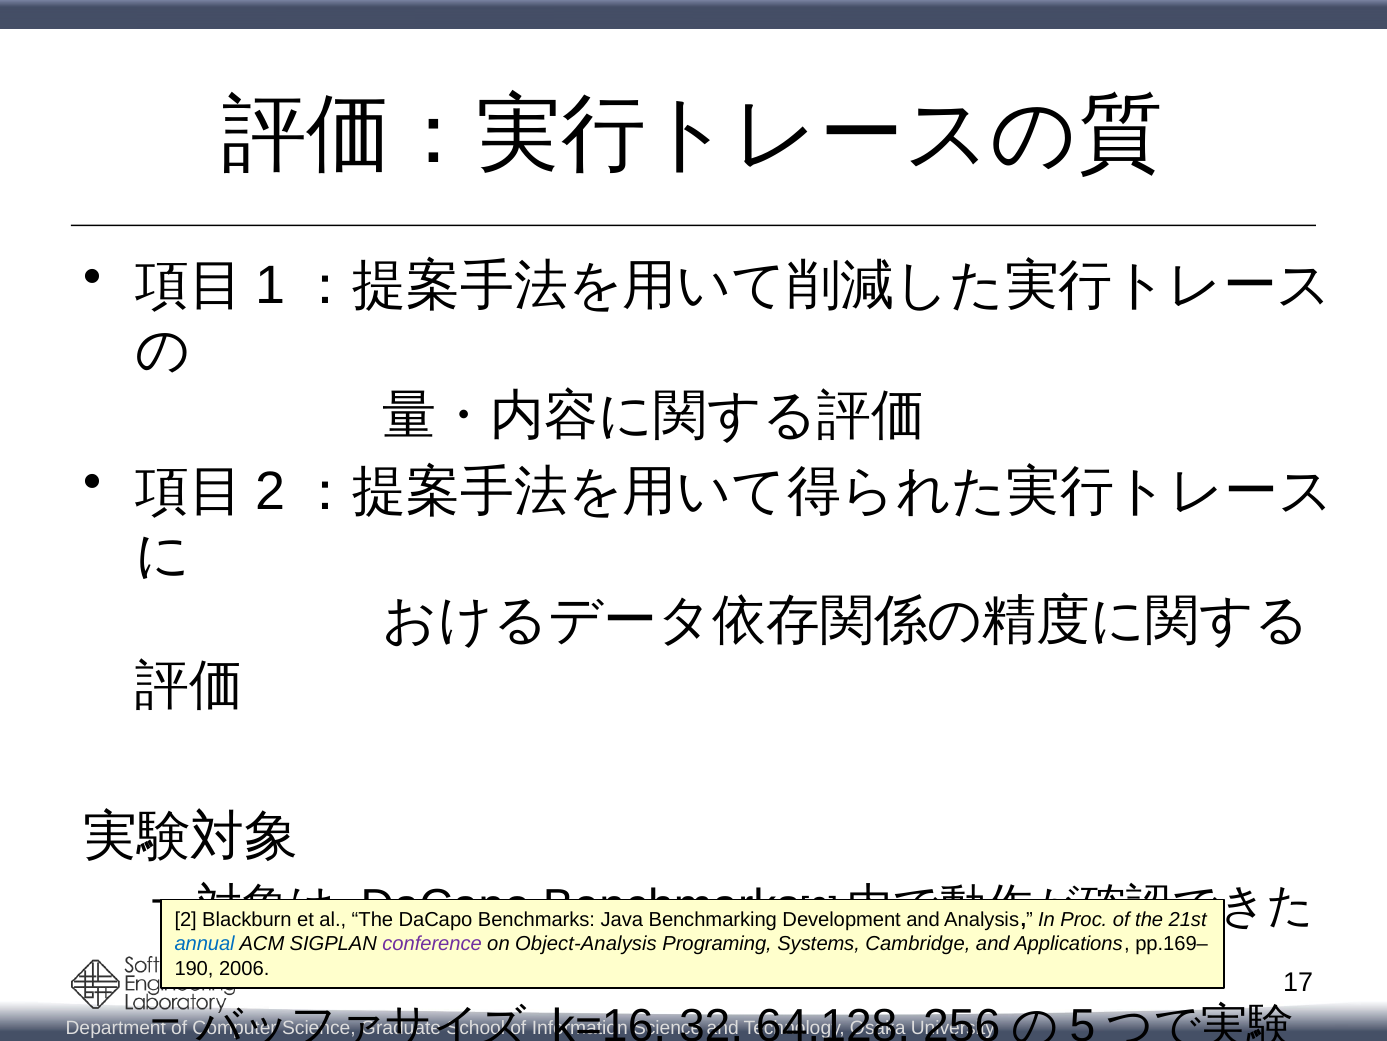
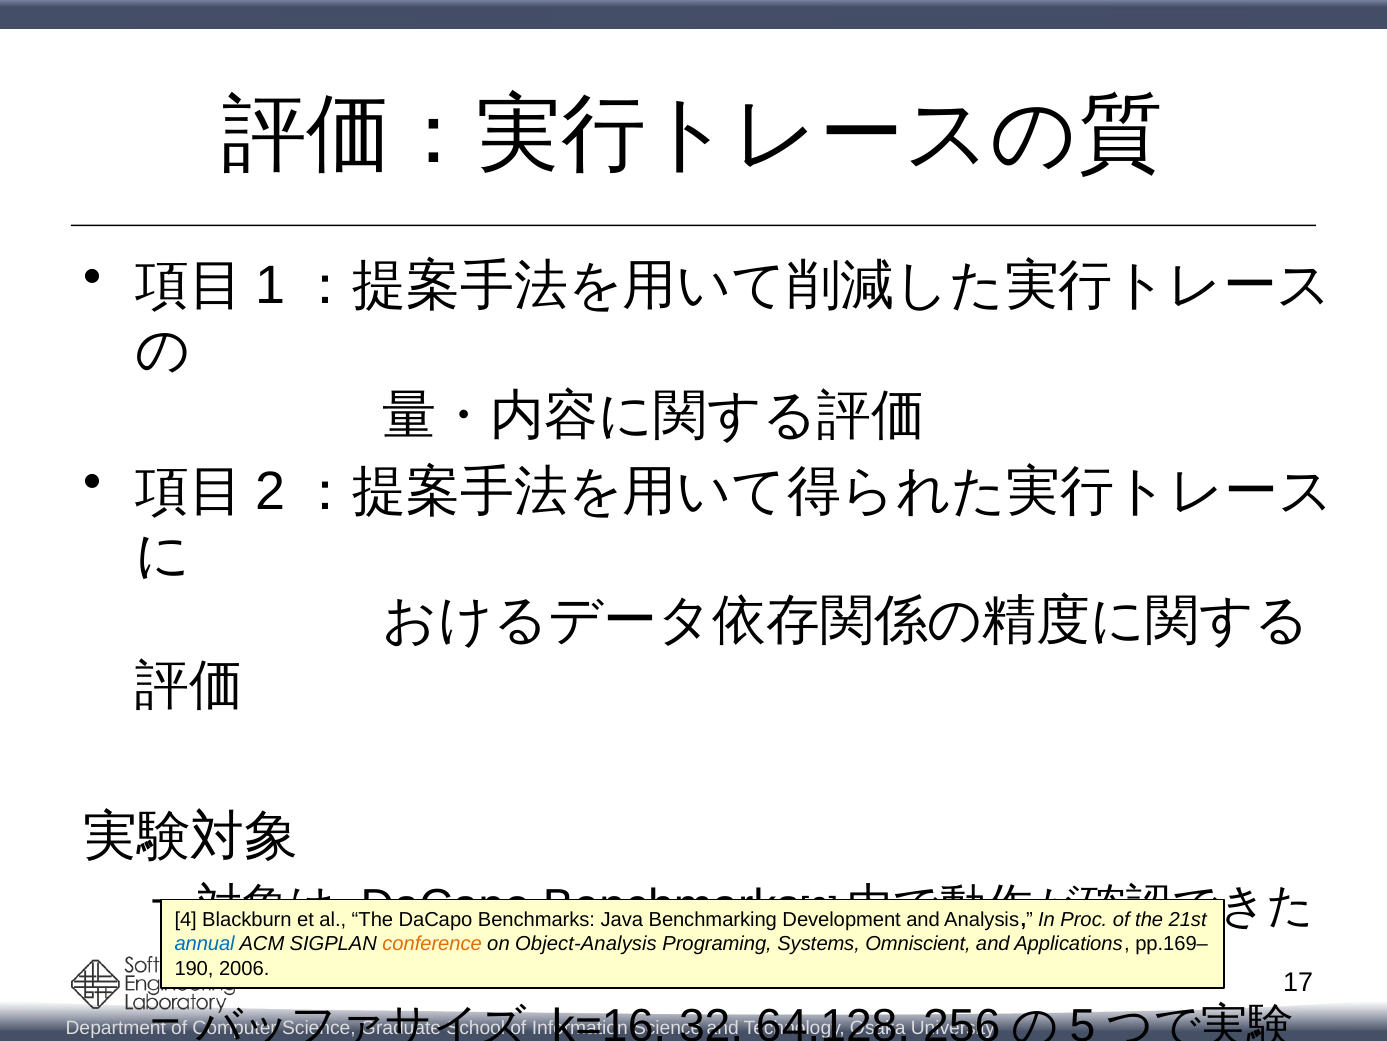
2: 2 -> 4 (186, 919)
conference colour: purple -> orange (432, 943)
Cambridge: Cambridge -> Omniscient (918, 943)
